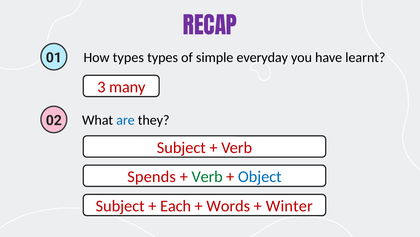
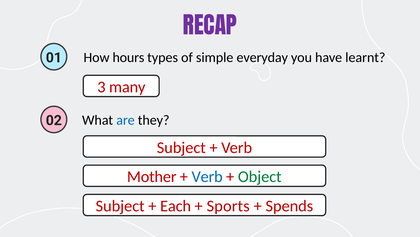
How types: types -> hours (128, 57)
Spends: Spends -> Mother (152, 176)
Verb colour: green -> blue (207, 176)
Object colour: blue -> green (260, 176)
Words: Words -> Sports (228, 206)
Winter: Winter -> Spends (289, 206)
